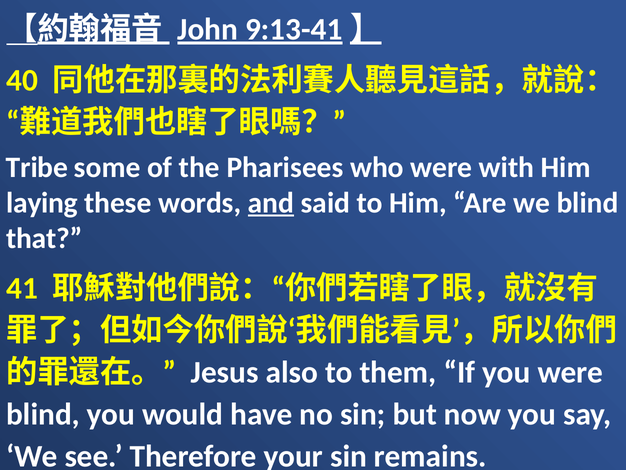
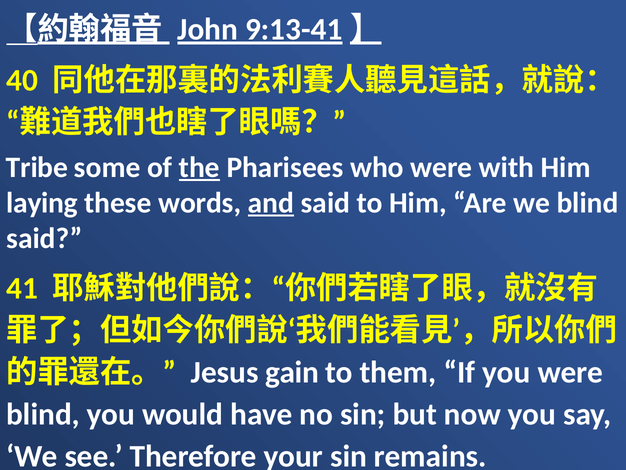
the underline: none -> present (199, 167)
that: that -> said (44, 238)
also: also -> gain (292, 372)
